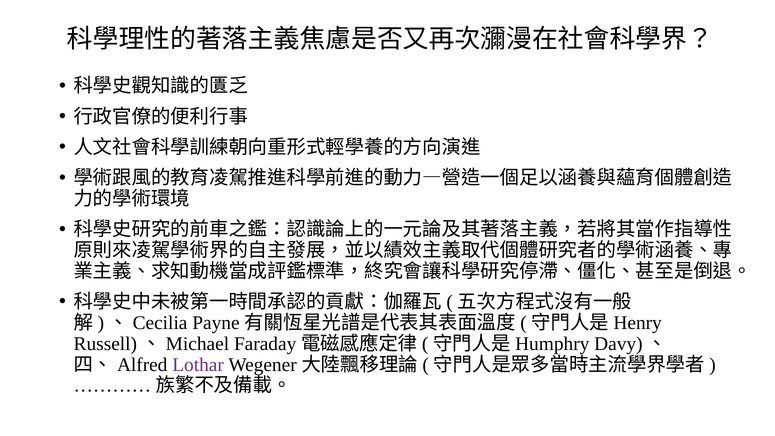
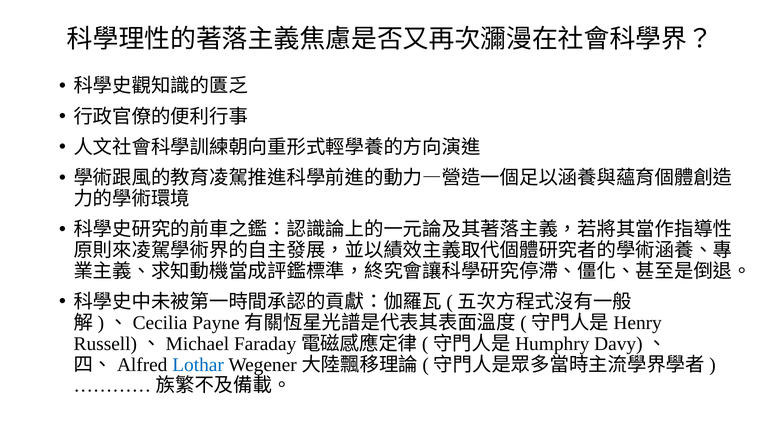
Lothar colour: purple -> blue (198, 365)
